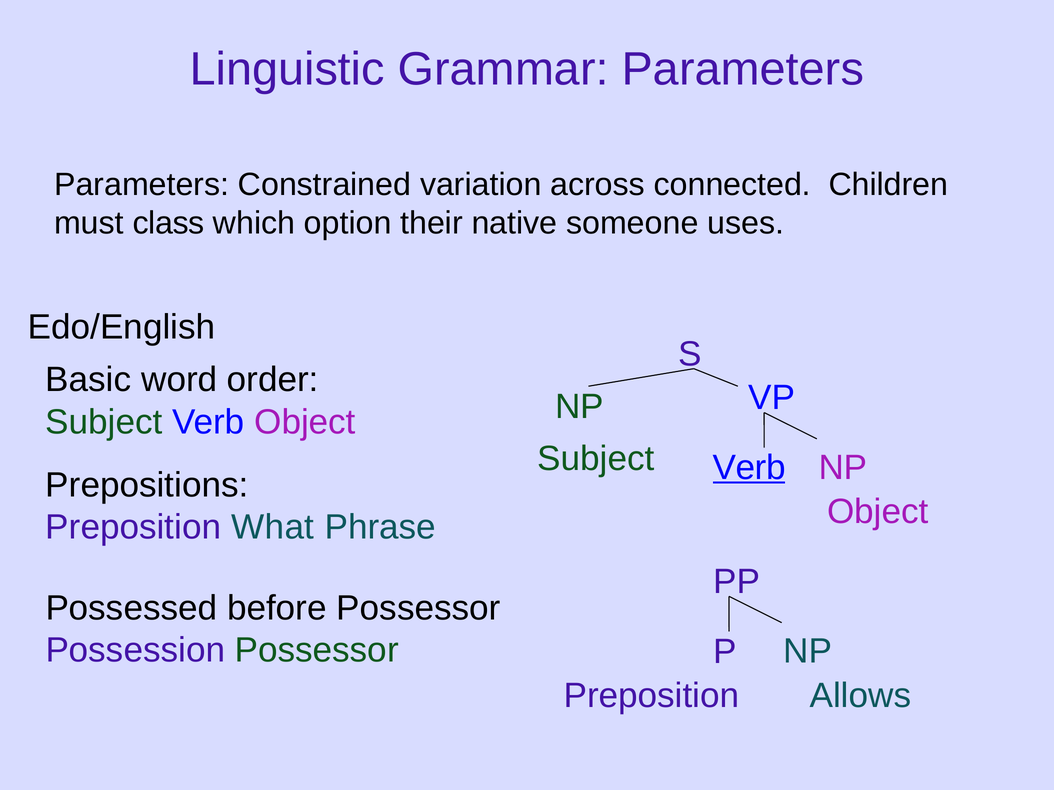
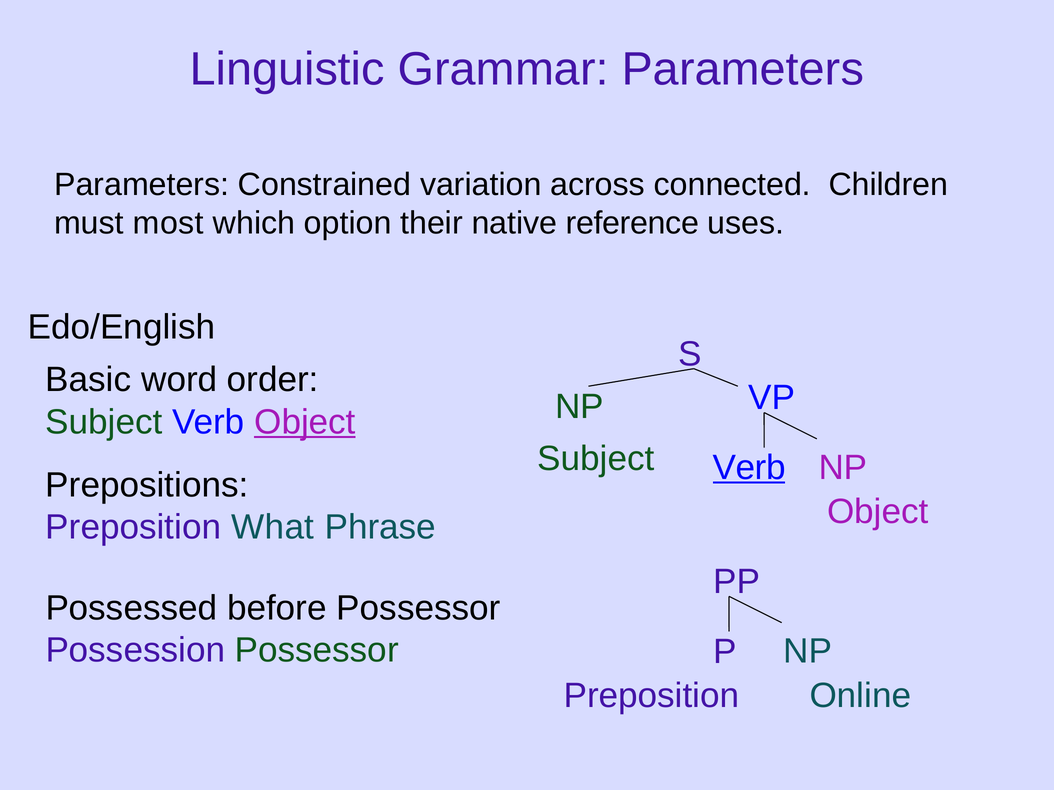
class: class -> most (168, 223)
someone: someone -> reference (632, 223)
Object underline: none -> present (305, 422)
Allows: Allows -> Online (860, 696)
